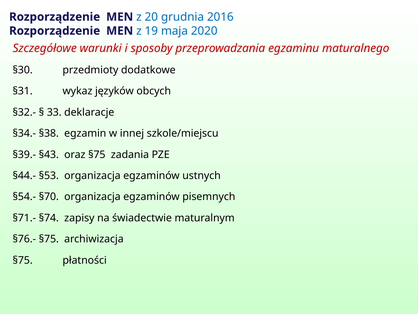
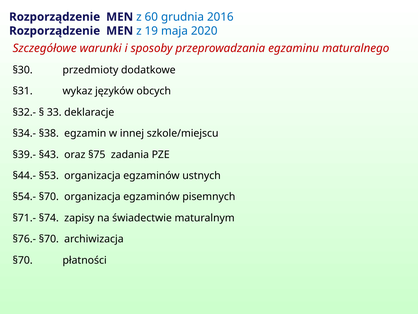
20: 20 -> 60 (151, 17)
§76.- §75: §75 -> §70 (49, 239)
§75: §75 -> §70 (23, 260)
